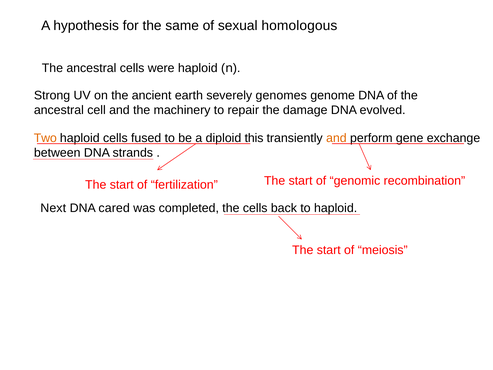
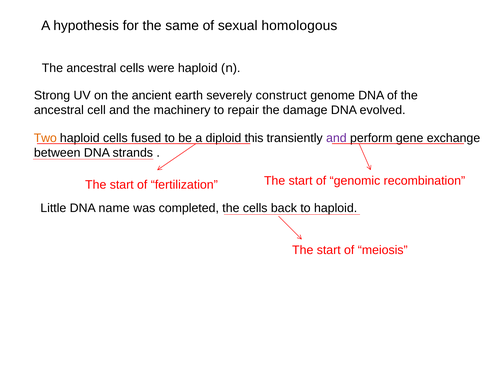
genomes: genomes -> construct (281, 95)
and colour: orange -> purple (336, 138)
Next: Next -> Little (53, 208)
cared: cared -> name (114, 208)
